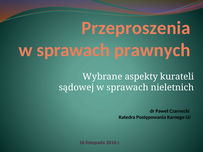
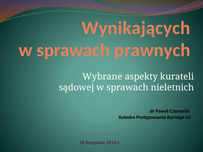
Przeproszenia: Przeproszenia -> Wynikających (136, 28)
